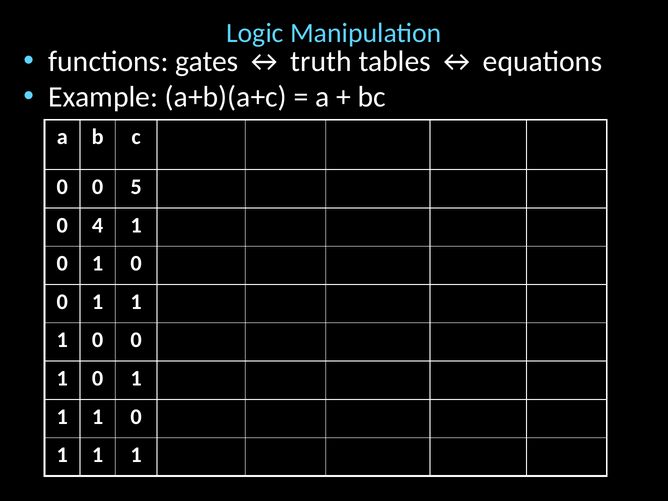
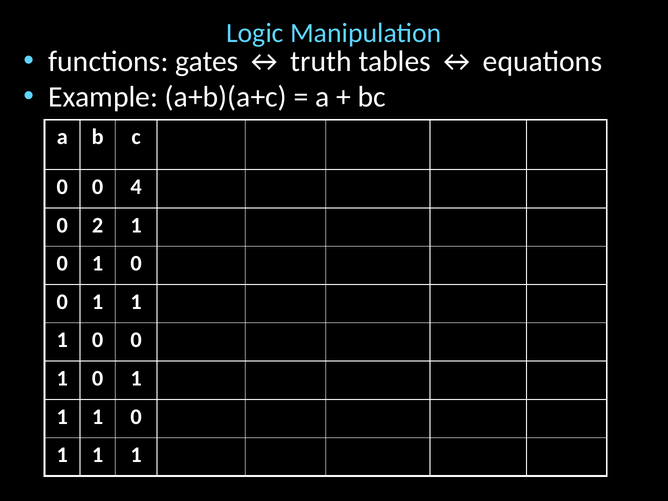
5: 5 -> 4 (136, 187)
4: 4 -> 2 (98, 225)
